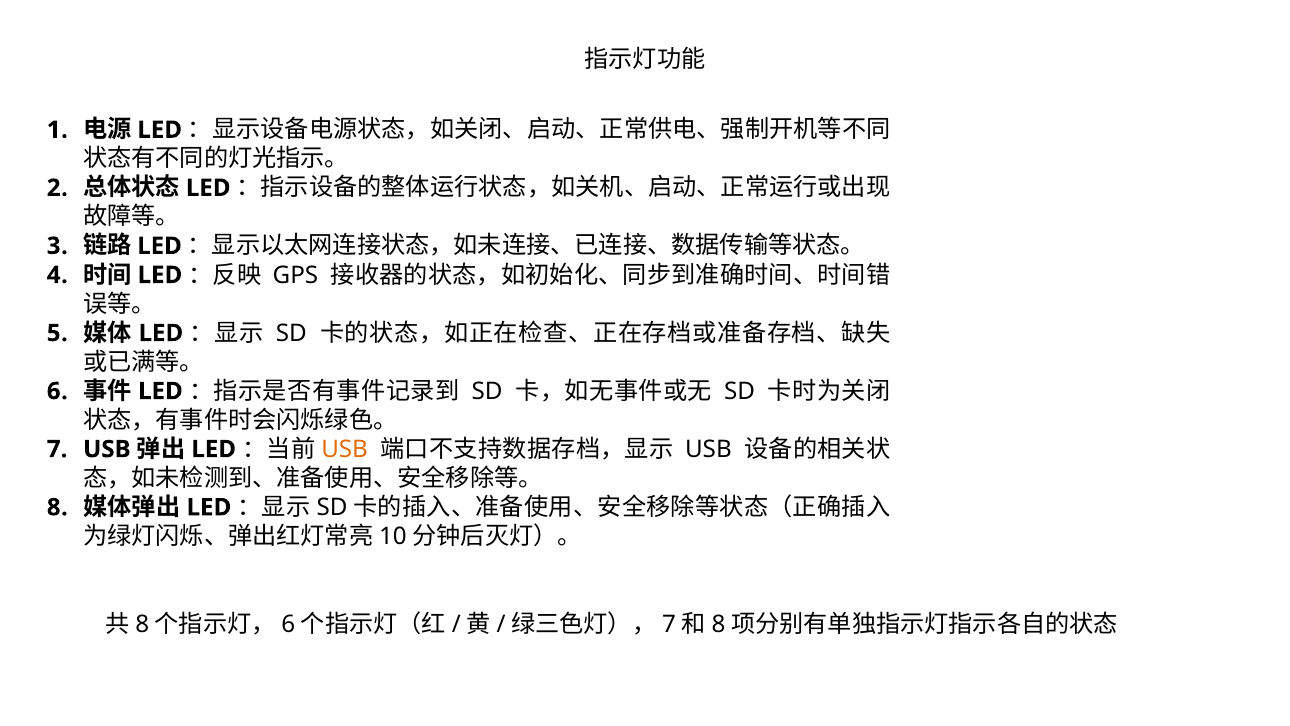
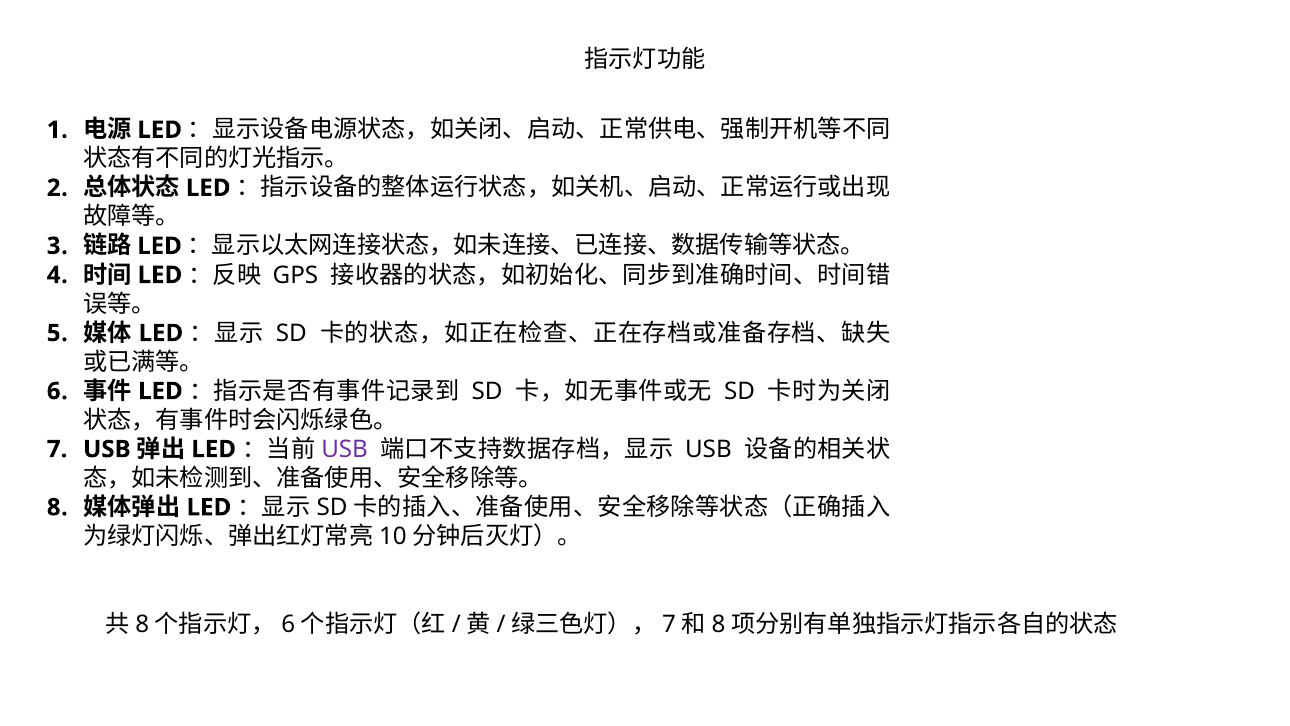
USB colour: orange -> purple (345, 449)
